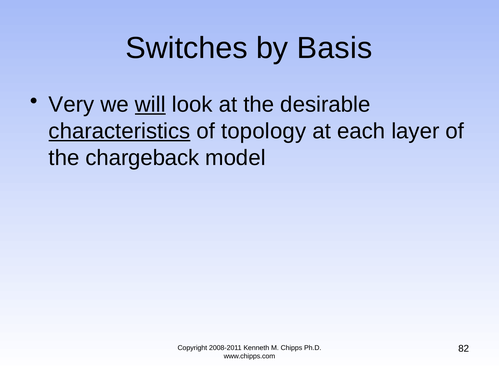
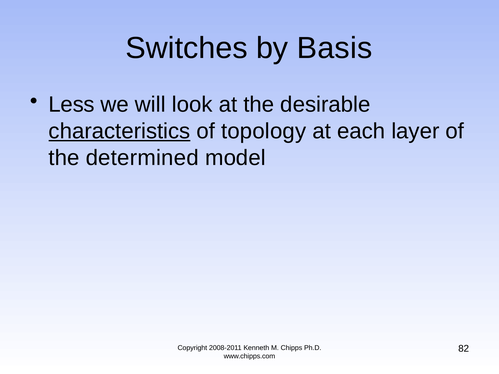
Very: Very -> Less (72, 105)
will underline: present -> none (150, 105)
chargeback: chargeback -> determined (142, 158)
